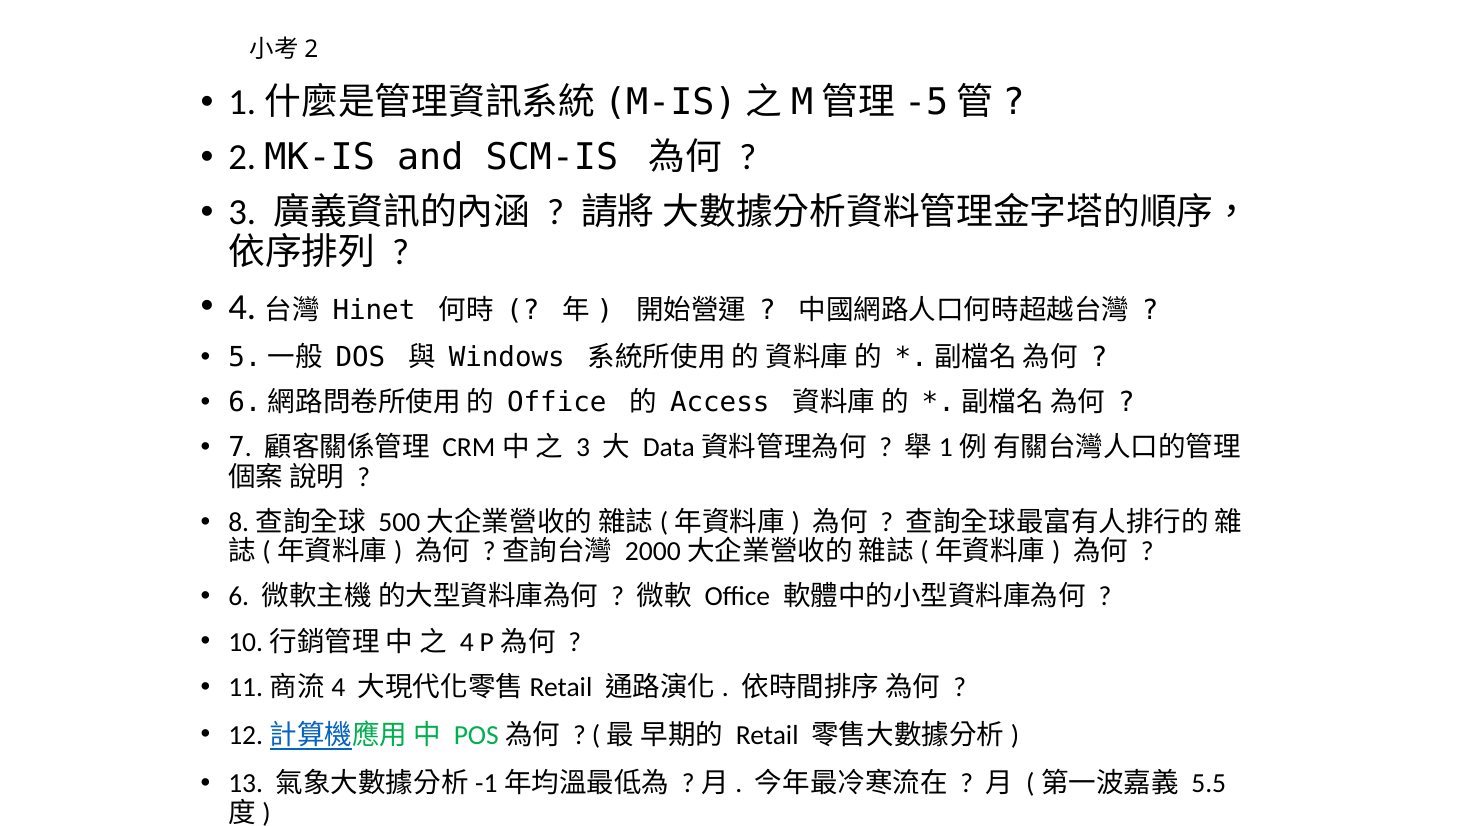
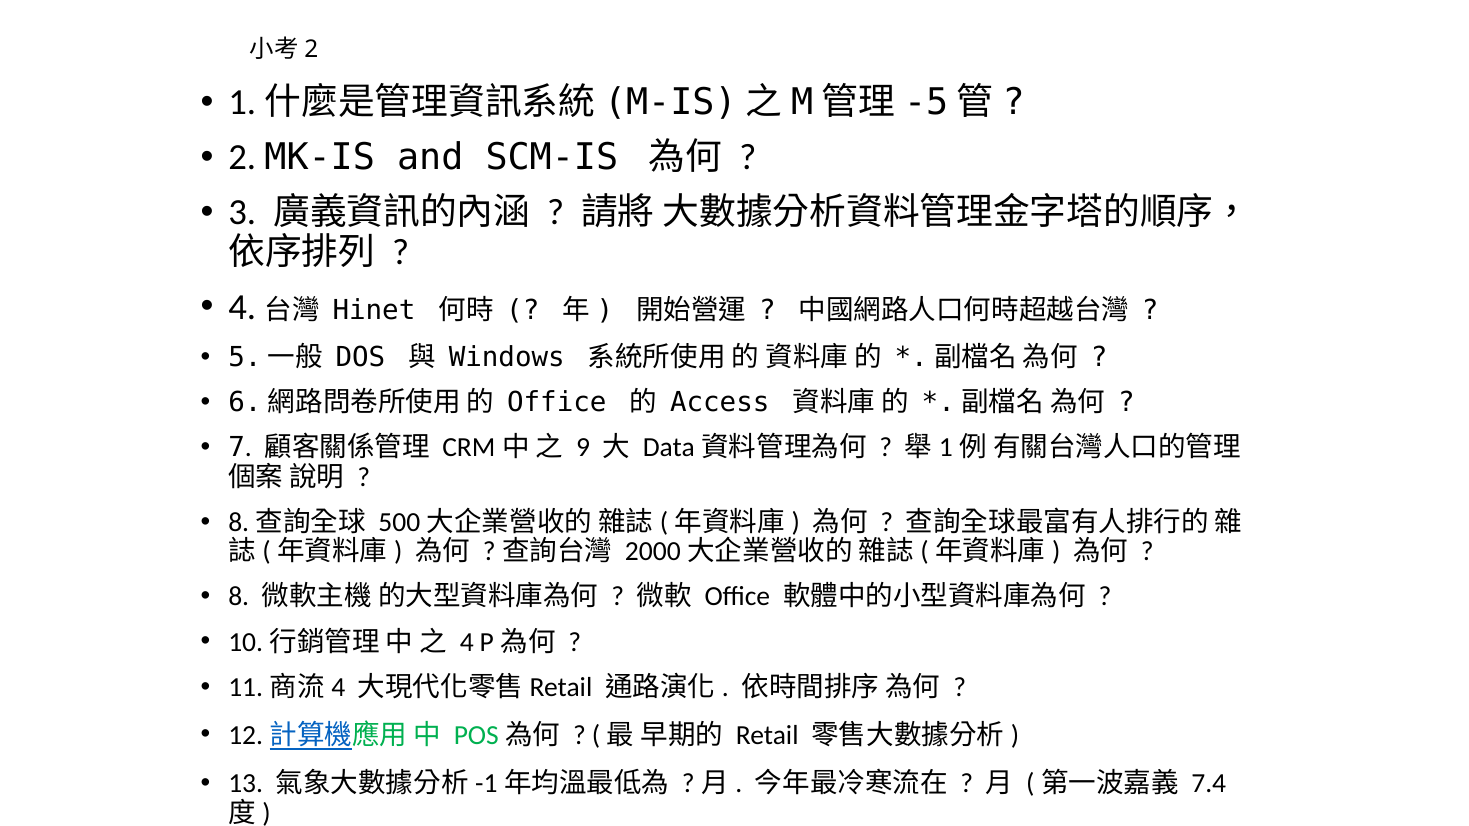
3: 3 -> 9 (583, 447)
6: 6 -> 8 (239, 597)
5.5: 5.5 -> 7.4 (1209, 783)
